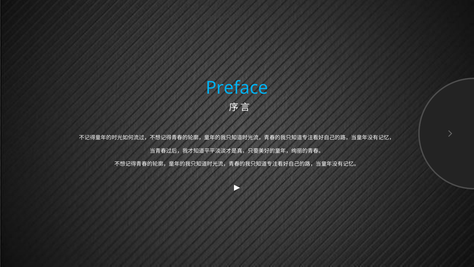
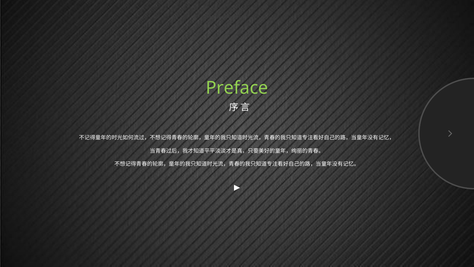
Preface colour: light blue -> light green (237, 88)
